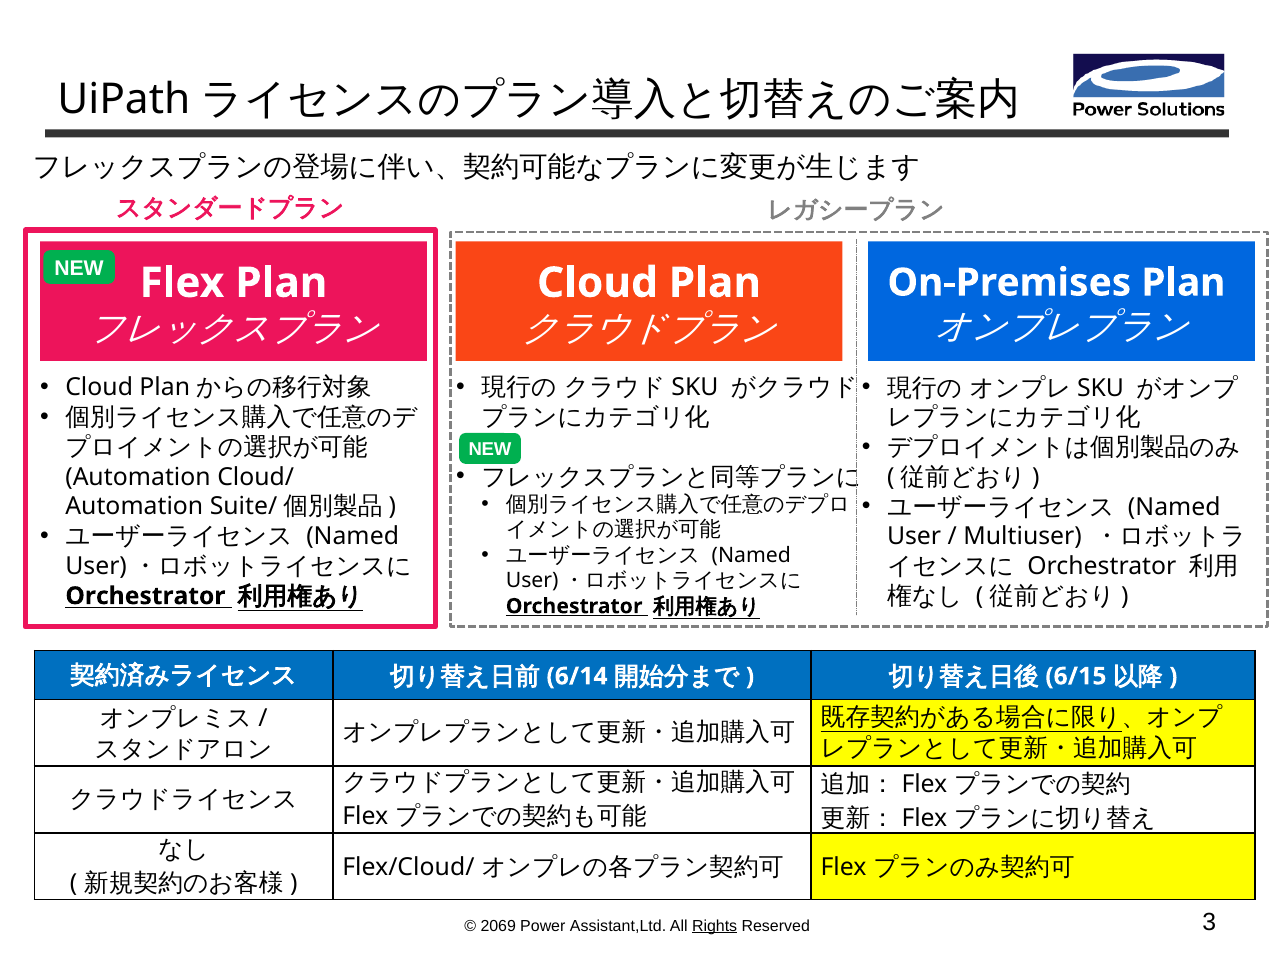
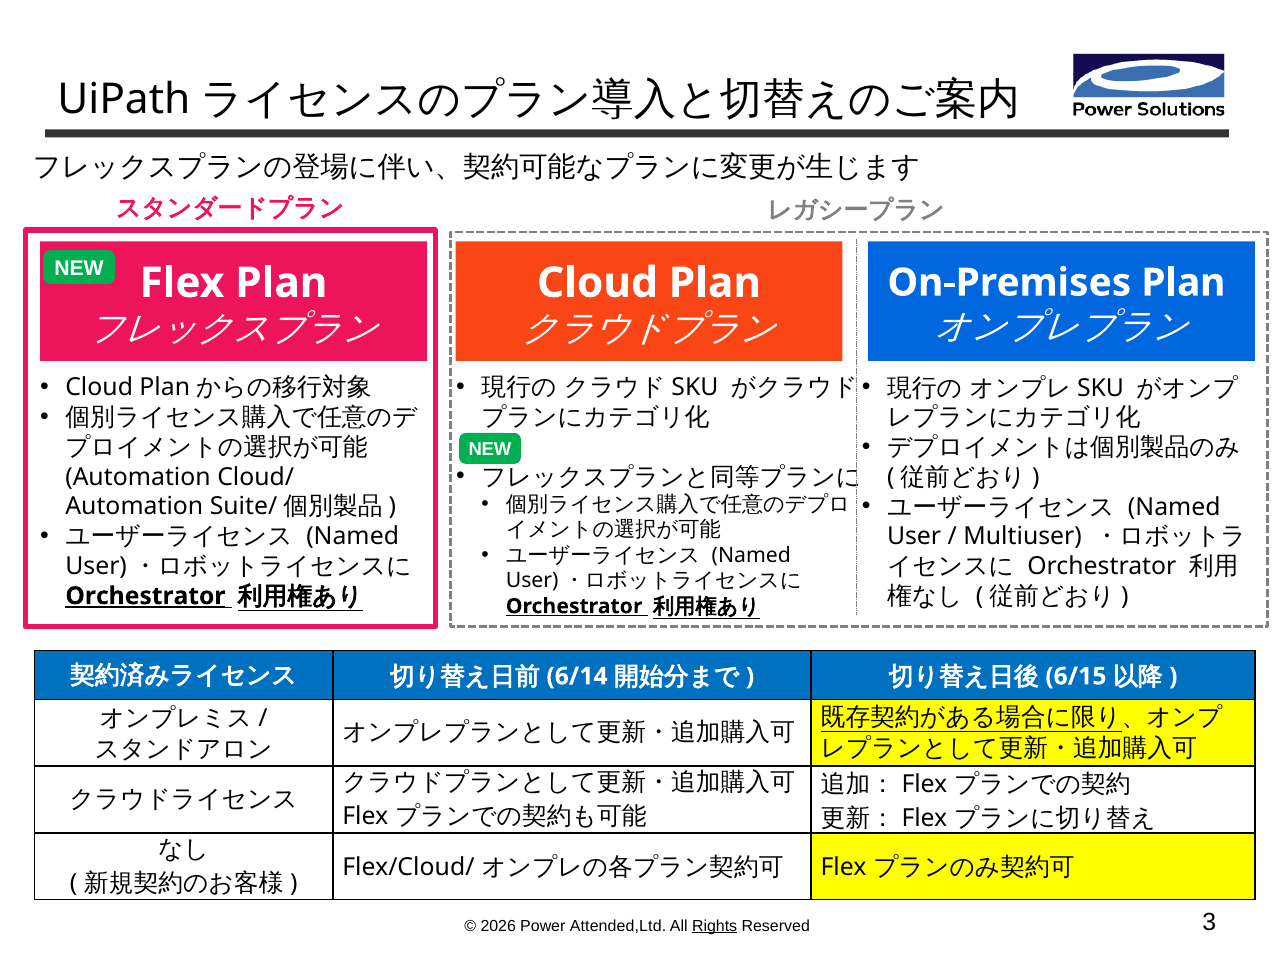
Orchestrator underline: none -> present (145, 596)
2069: 2069 -> 2026 (498, 925)
Assistant,Ltd: Assistant,Ltd -> Attended,Ltd (618, 925)
